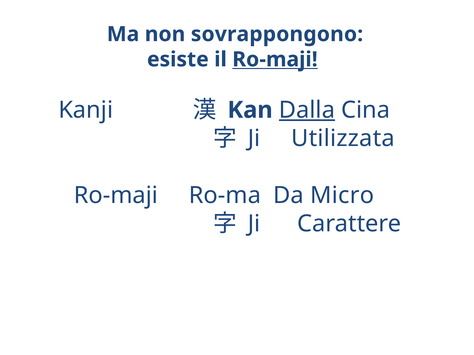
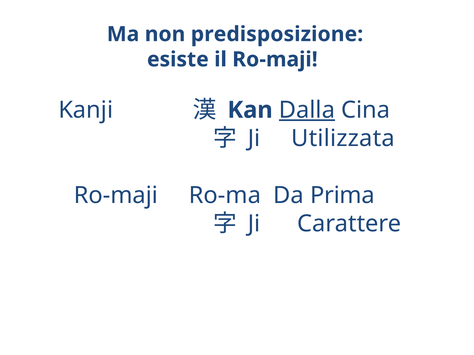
sovrappongono: sovrappongono -> predisposizione (277, 34)
Ro-maji underline: present -> none (275, 60)
Micro: Micro -> Prima (342, 195)
